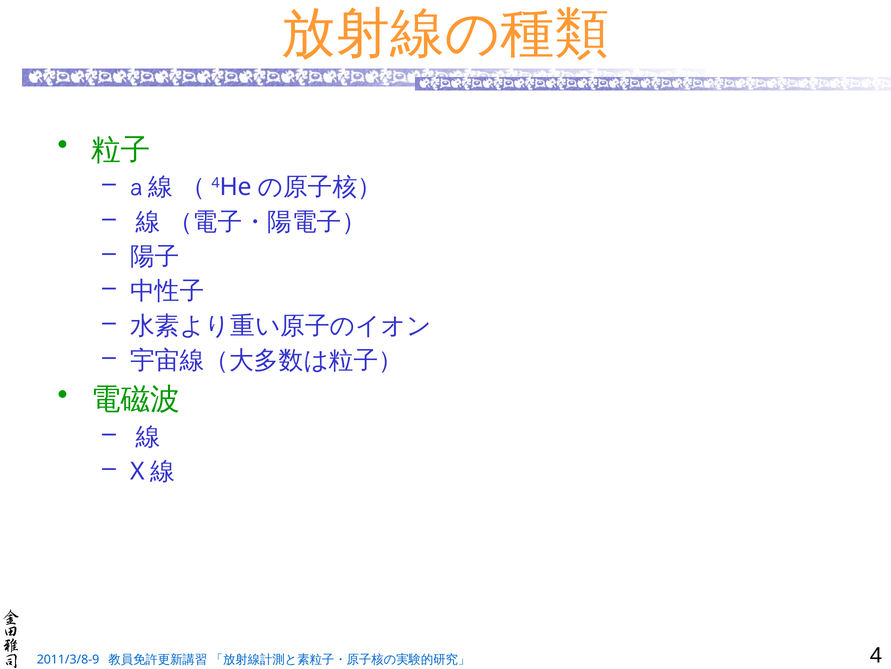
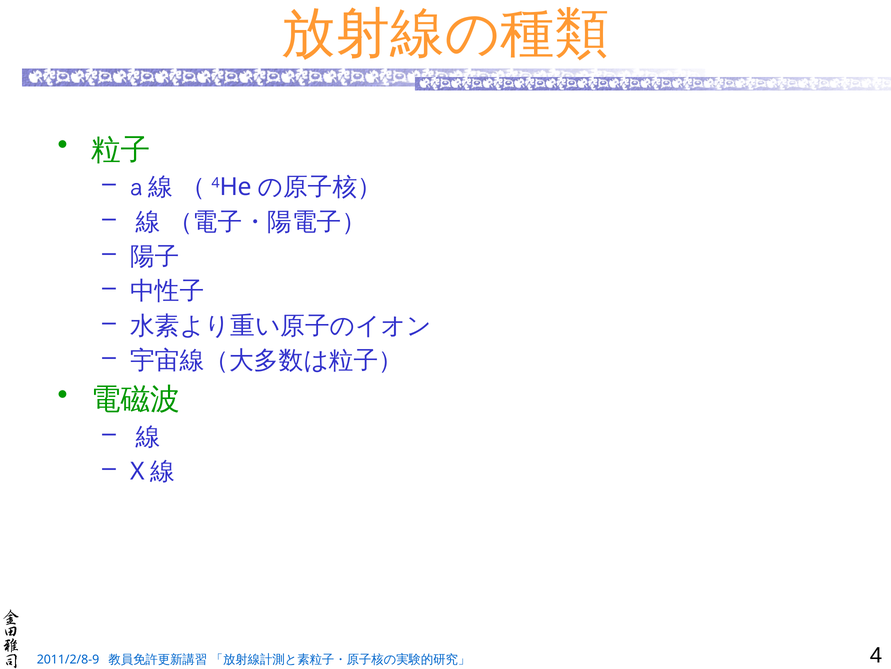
2011/3/8-9: 2011/3/8-9 -> 2011/2/8-9 (68, 659)
